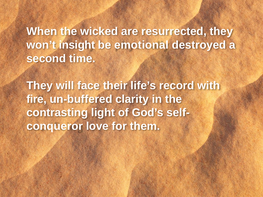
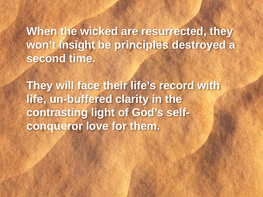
emotional: emotional -> principles (142, 45)
fire: fire -> life (36, 99)
